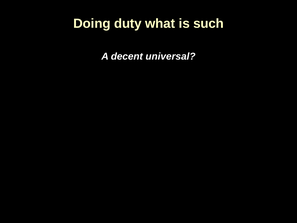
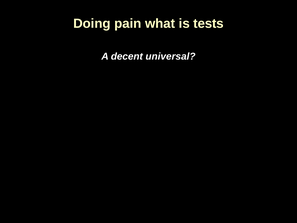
duty: duty -> pain (128, 24)
such: such -> tests (209, 24)
